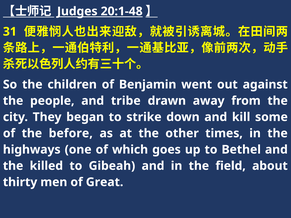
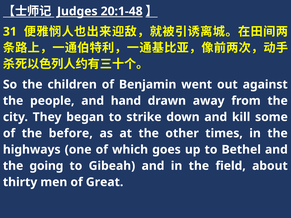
tribe: tribe -> hand (126, 101)
killed: killed -> going (46, 166)
